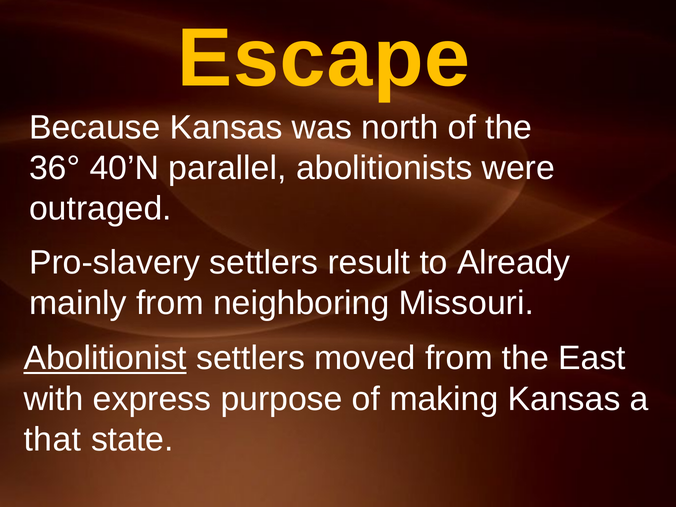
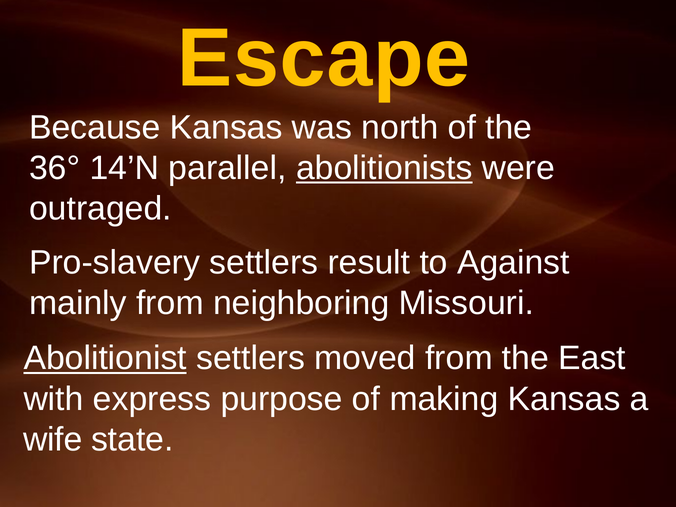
40’N: 40’N -> 14’N (124, 168)
abolitionists underline: none -> present (384, 168)
Already: Already -> Against (513, 263)
that: that -> wife (53, 439)
